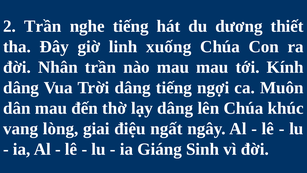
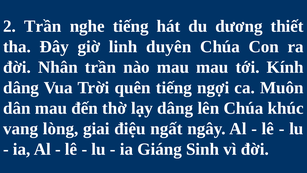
xuống: xuống -> duyên (169, 47)
Trời dâng: dâng -> quên (133, 88)
